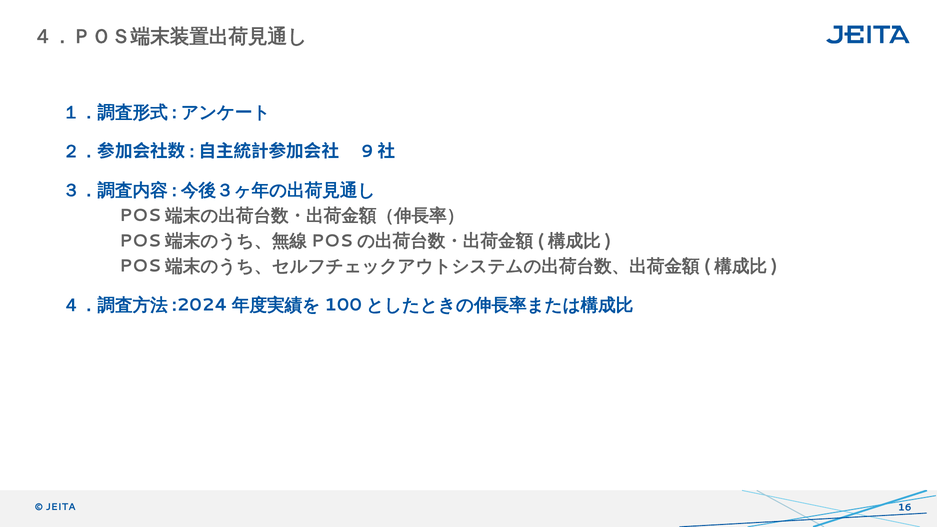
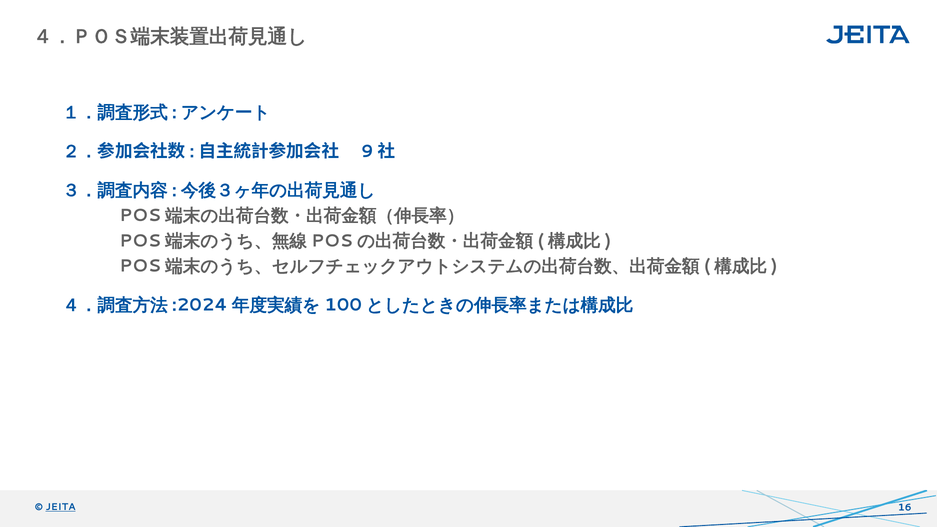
JEITA underline: none -> present (61, 507)
